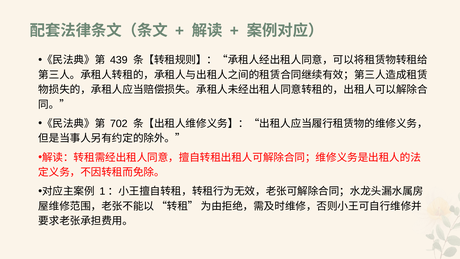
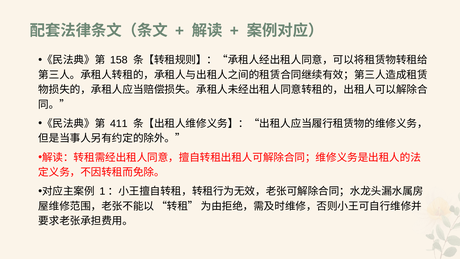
439: 439 -> 158 (119, 60)
702: 702 -> 411 (119, 124)
